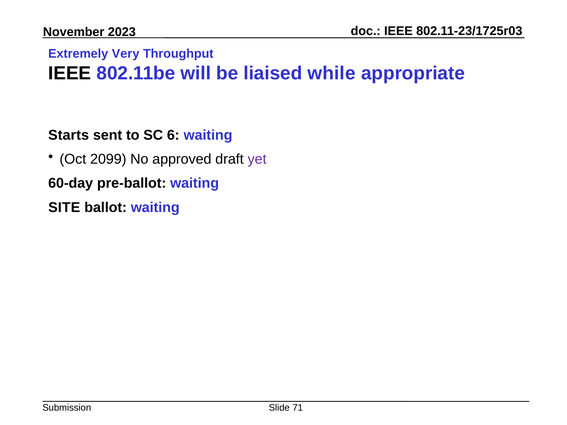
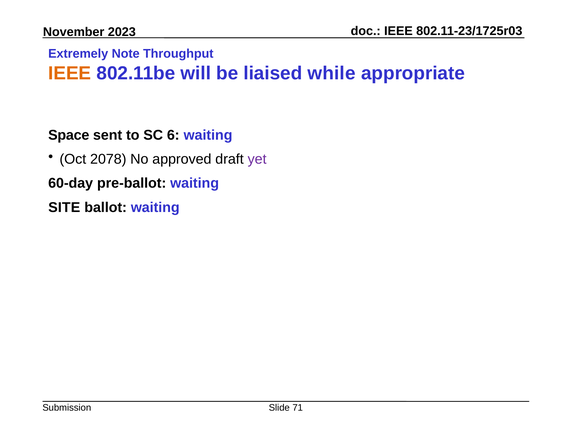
Very: Very -> Note (126, 54)
IEEE colour: black -> orange (70, 73)
Starts: Starts -> Space (69, 135)
2099: 2099 -> 2078 (108, 159)
